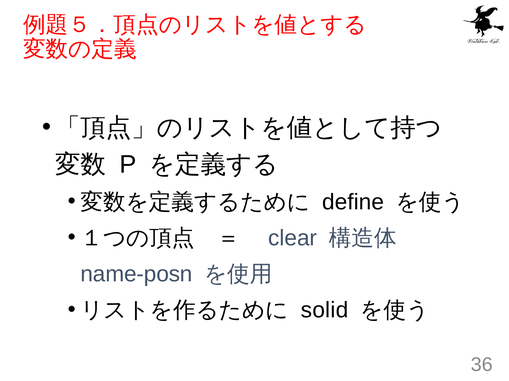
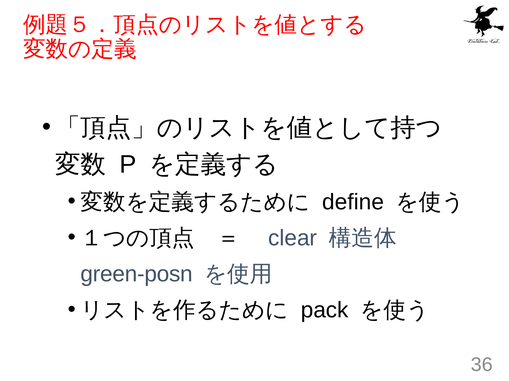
name-posn: name-posn -> green-posn (137, 275)
solid: solid -> pack (325, 311)
